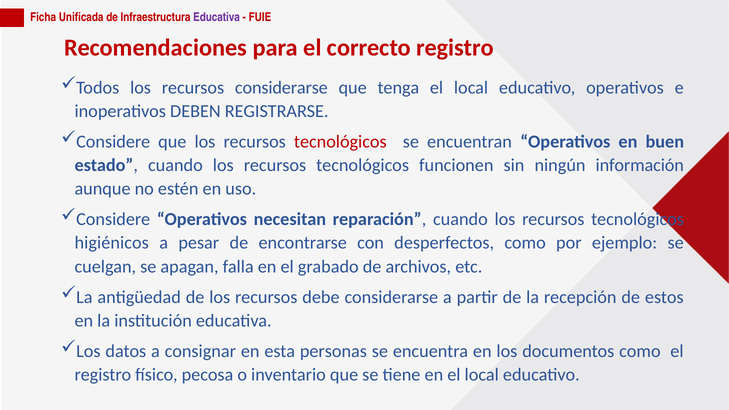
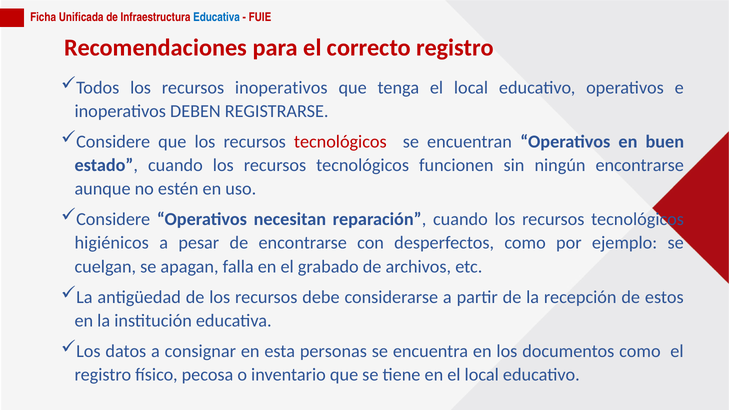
Educativa colour: purple -> blue (217, 17)
recursos considerarse: considerarse -> inoperativos (281, 88)
ningún información: información -> encontrarse (640, 165)
